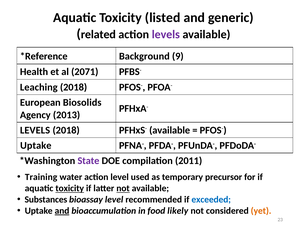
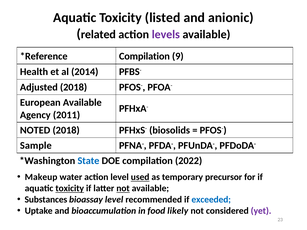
generic: generic -> anionic (231, 18)
Background: Background -> Compilation (144, 56)
2071: 2071 -> 2014 (85, 72)
Leaching: Leaching -> Adjusted (39, 87)
European Biosolids: Biosolids -> Available (82, 103)
2013: 2013 -> 2011 (67, 115)
LEVELS: LEVELS -> NOTED (35, 130)
PFHxS- available: available -> biosolids (170, 130)
Uptake: Uptake -> Sample (36, 146)
State colour: purple -> blue (88, 161)
2011: 2011 -> 2022 (189, 161)
Training: Training -> Makeup (41, 177)
used underline: none -> present (140, 177)
and underline: present -> none (62, 211)
yet colour: orange -> purple (261, 211)
